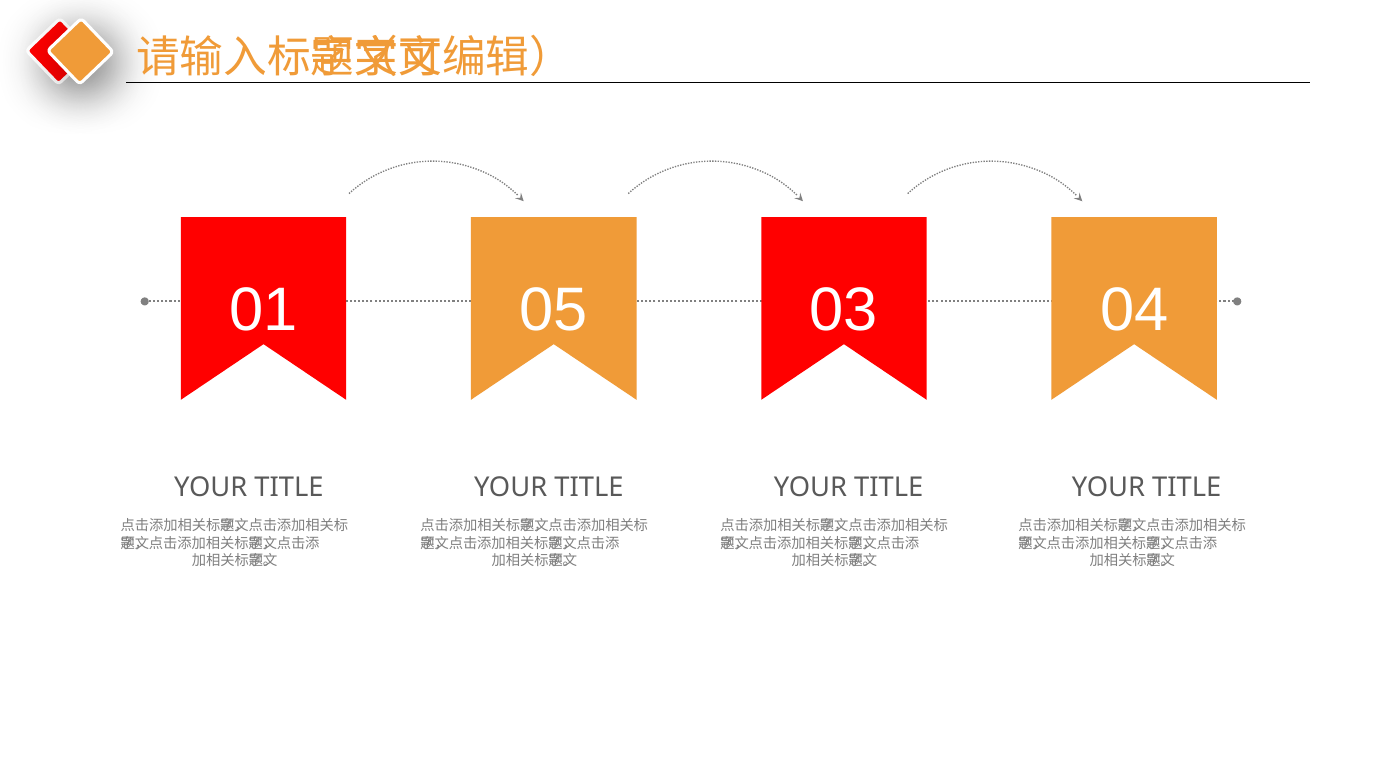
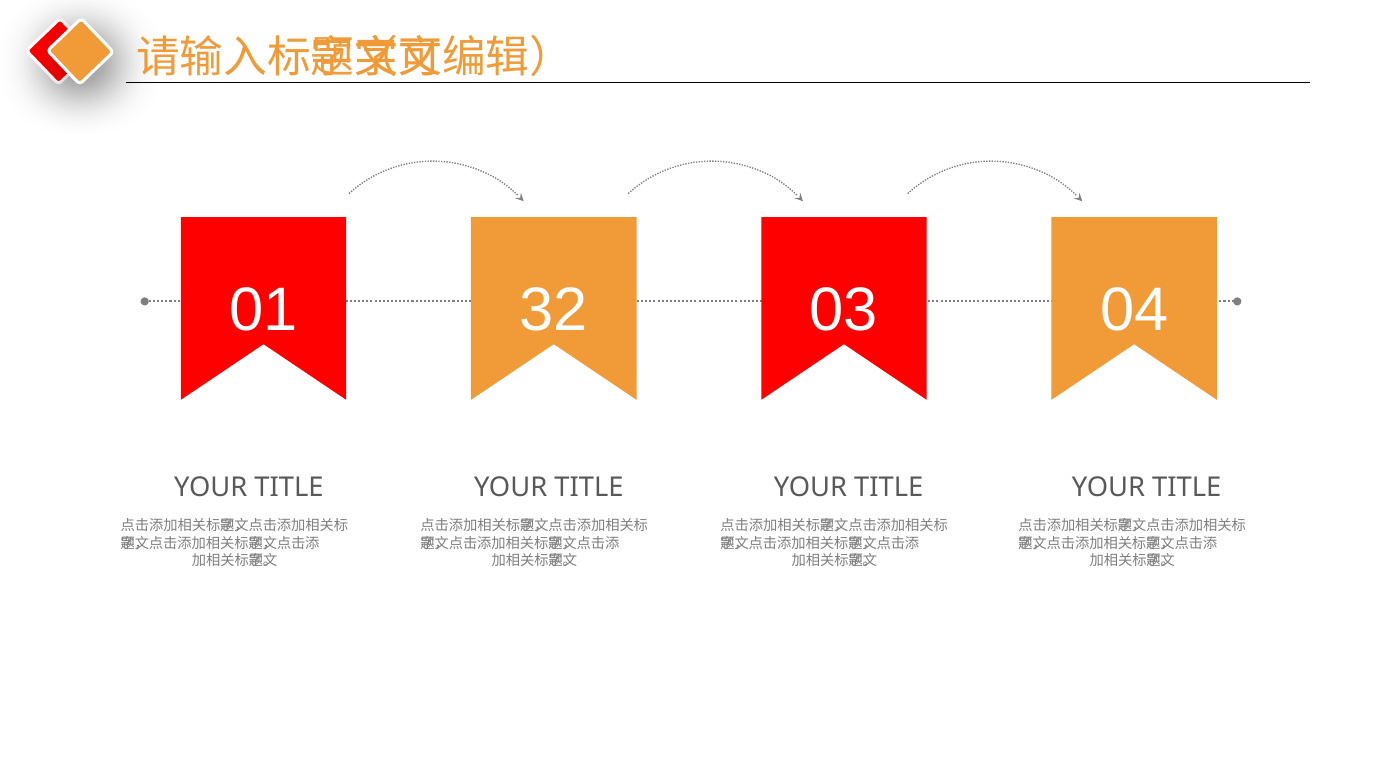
05: 05 -> 32 (554, 310)
